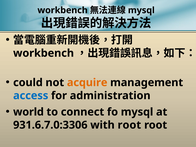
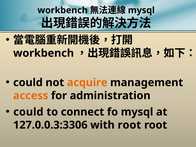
access colour: blue -> orange (31, 96)
world: world -> could (28, 112)
931.6.7.0:3306: 931.6.7.0:3306 -> 127.0.0.3:3306 (50, 125)
